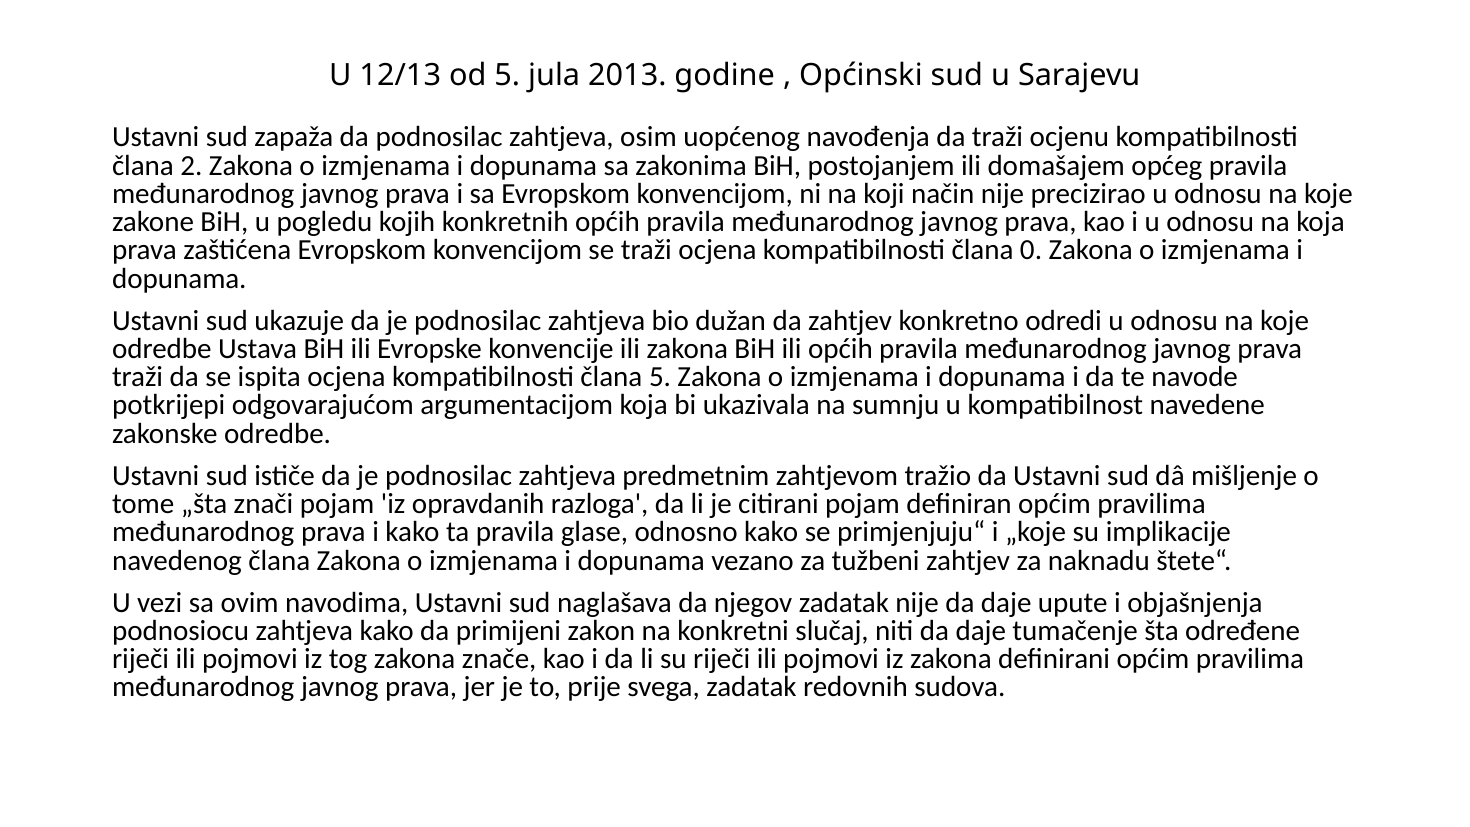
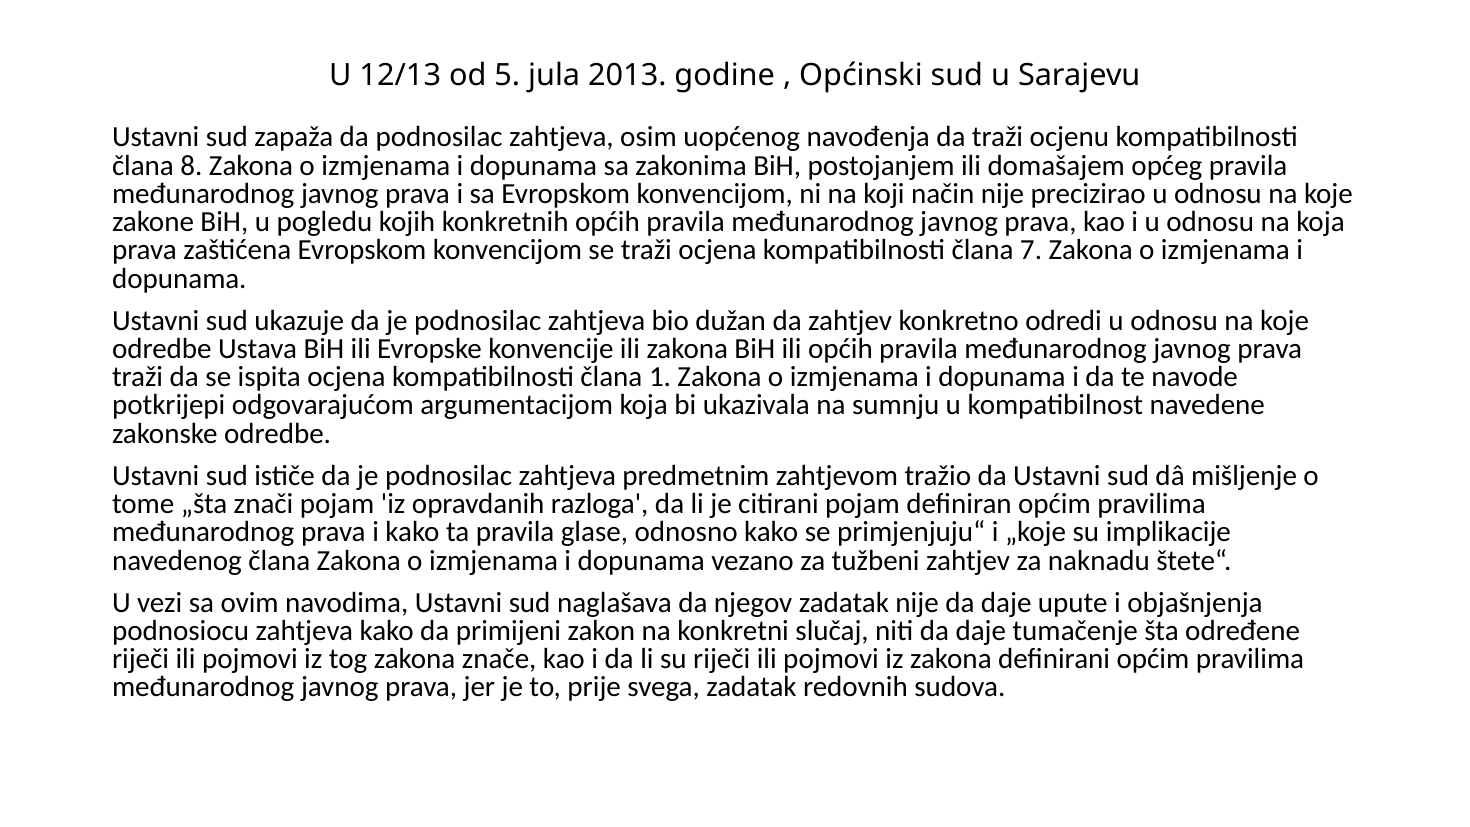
2: 2 -> 8 (191, 165)
0: 0 -> 7 (1031, 250)
člana 5: 5 -> 1 (660, 377)
